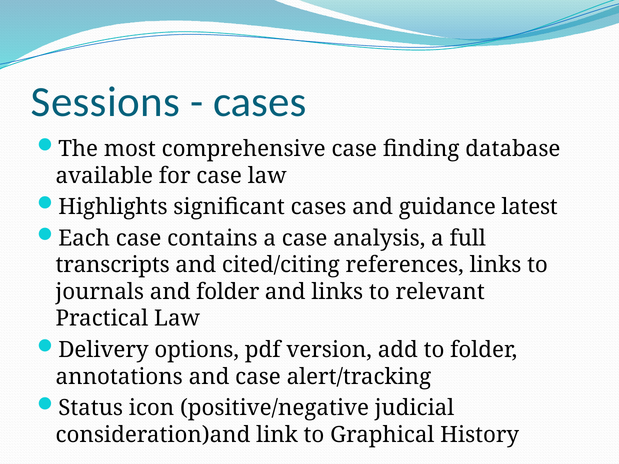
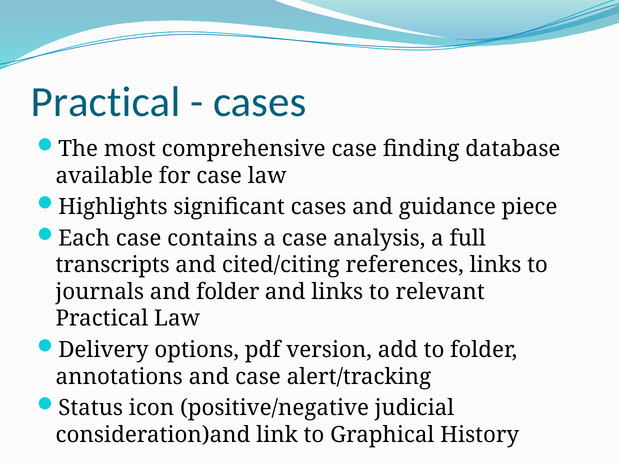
Sessions: Sessions -> Practical (106, 102)
latest: latest -> piece (530, 207)
